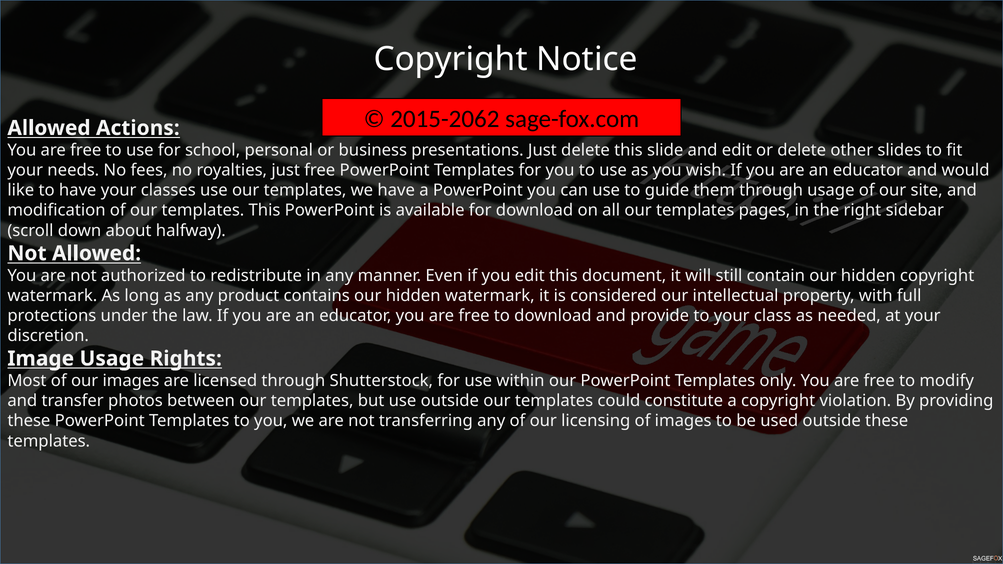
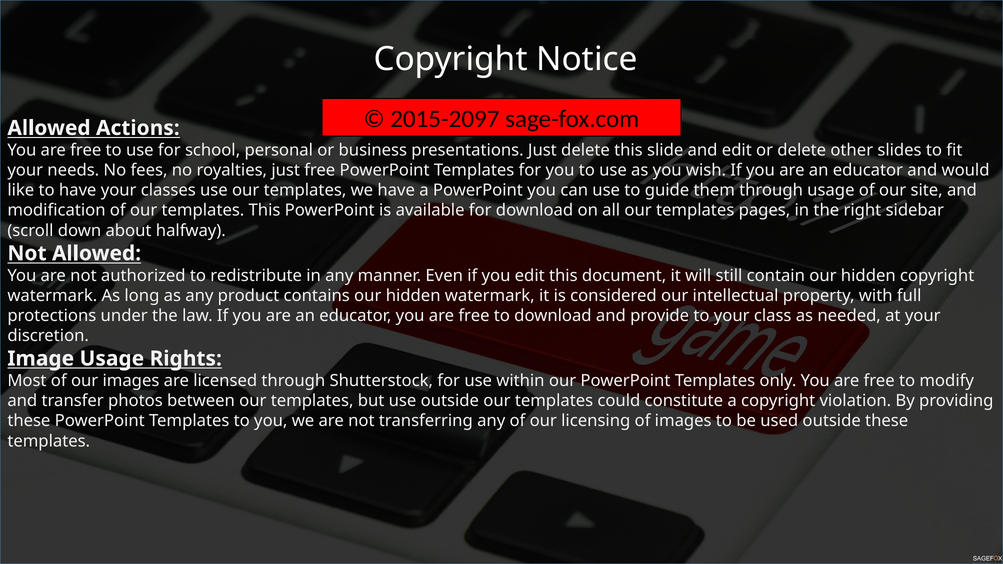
2015-2062: 2015-2062 -> 2015-2097 (445, 119)
